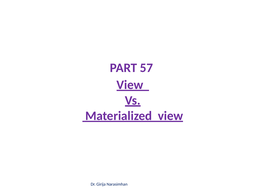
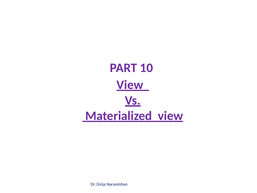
57: 57 -> 10 (146, 68)
